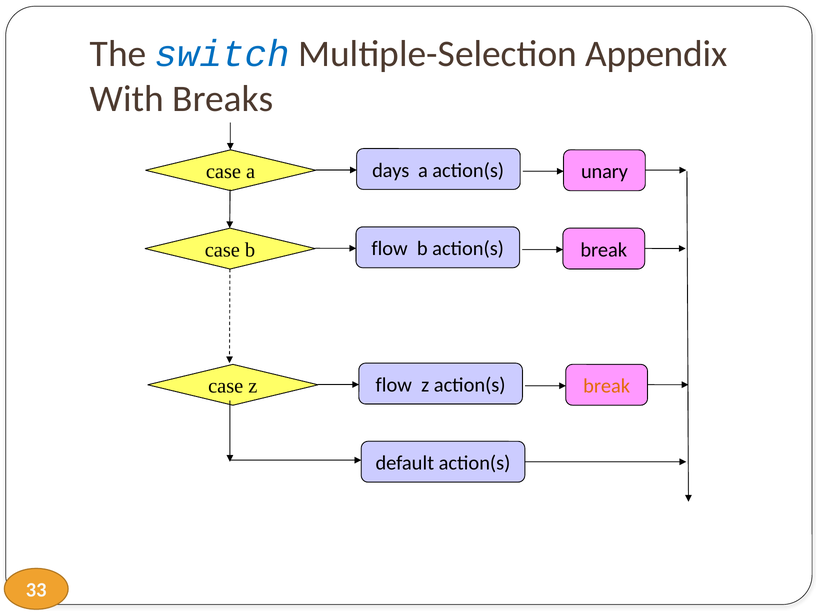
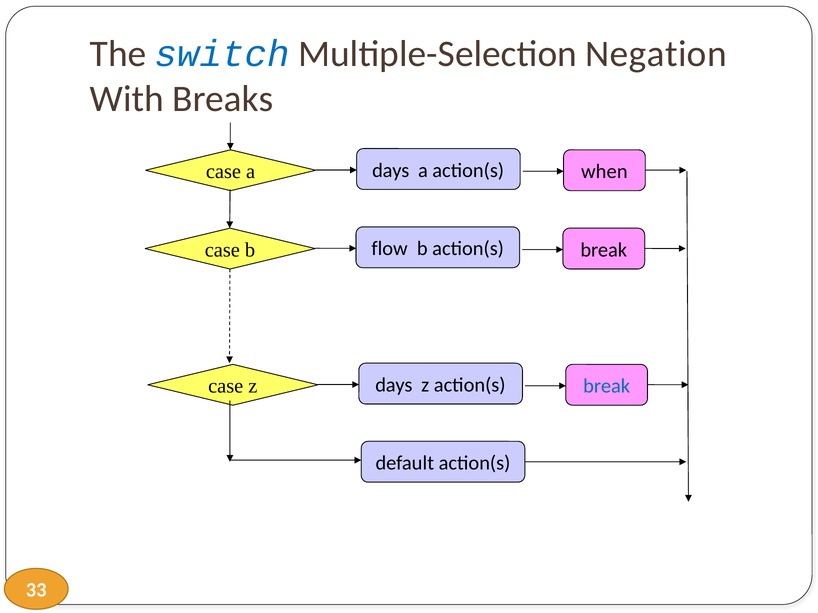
Appendix: Appendix -> Negation (656, 54)
unary: unary -> when (604, 172)
z flow: flow -> days (394, 385)
break colour: orange -> blue (607, 387)
